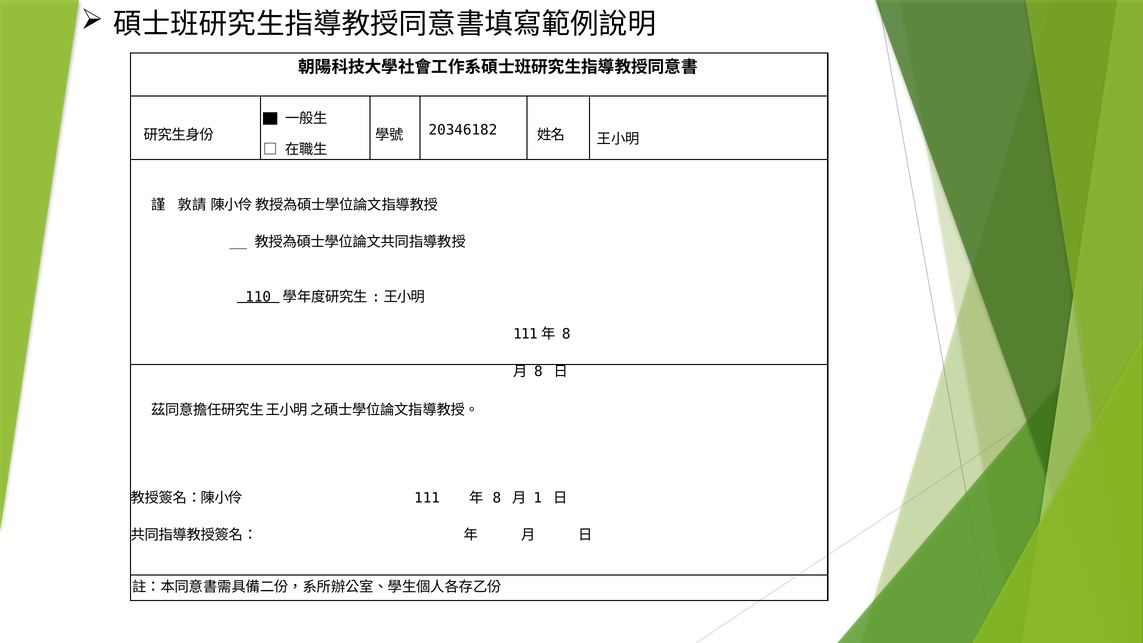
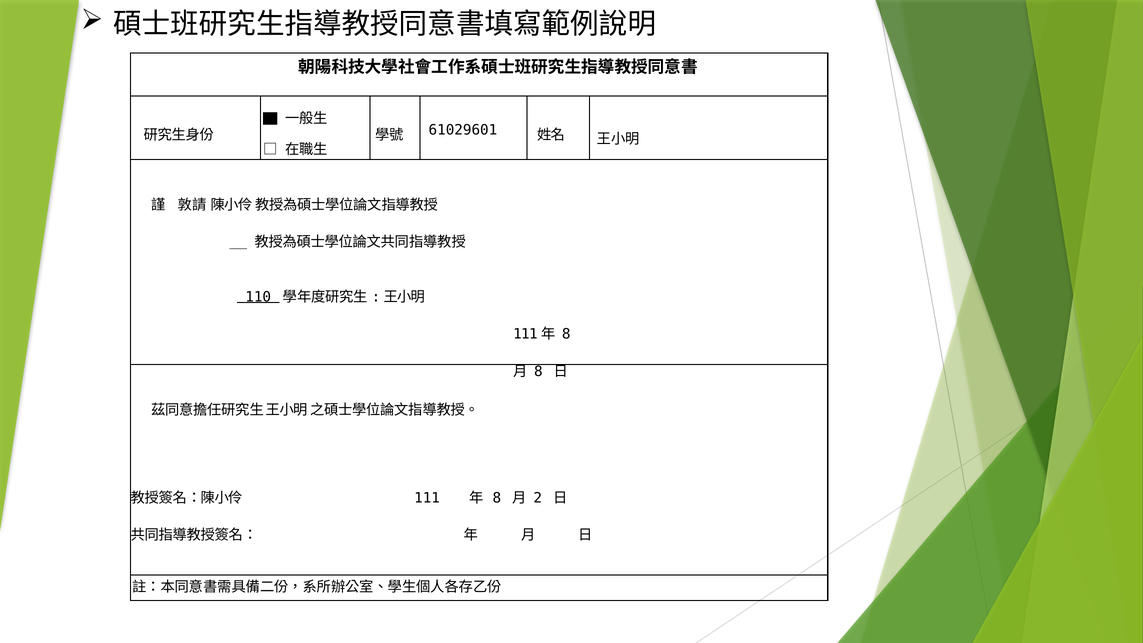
20346182: 20346182 -> 61029601 (463, 130)
1: 1 -> 2 (538, 498)
